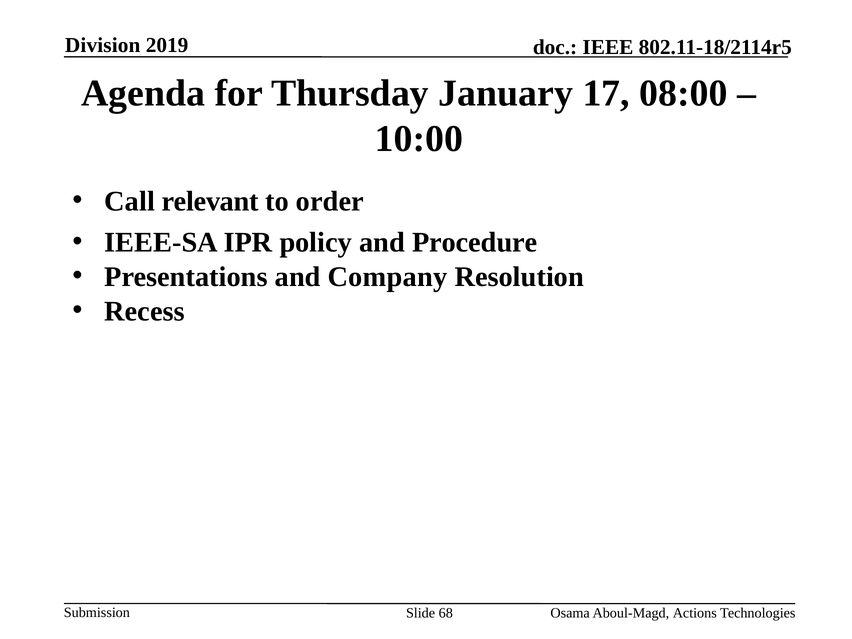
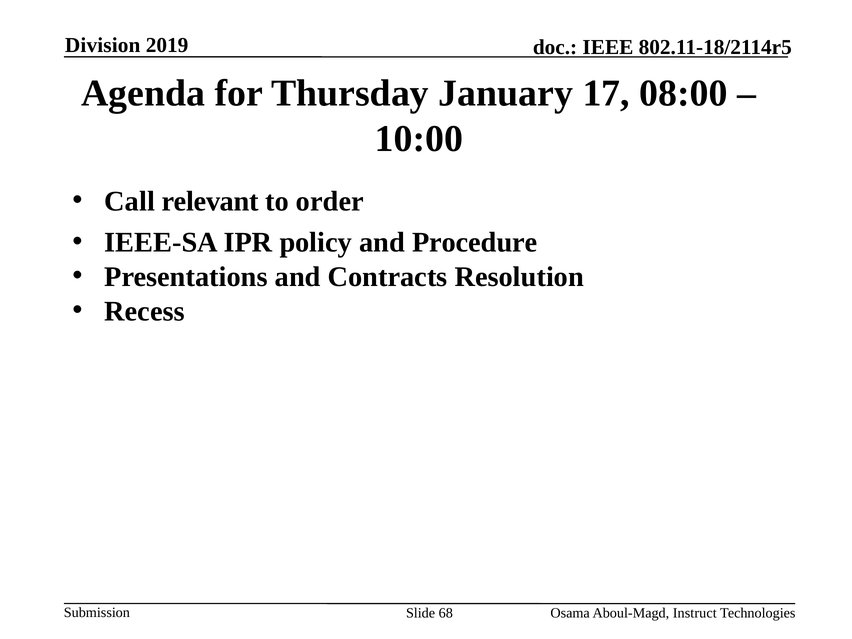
Company: Company -> Contracts (388, 277)
Actions: Actions -> Instruct (695, 613)
